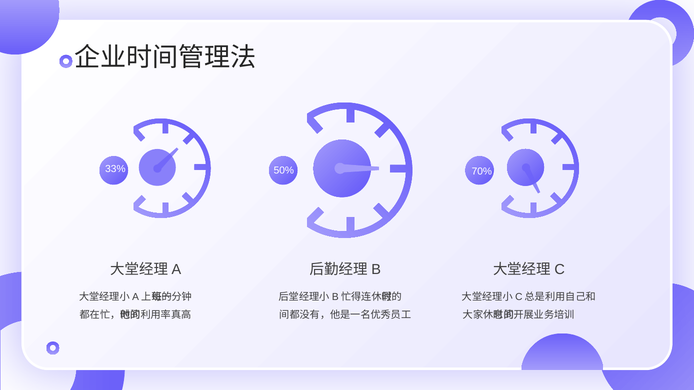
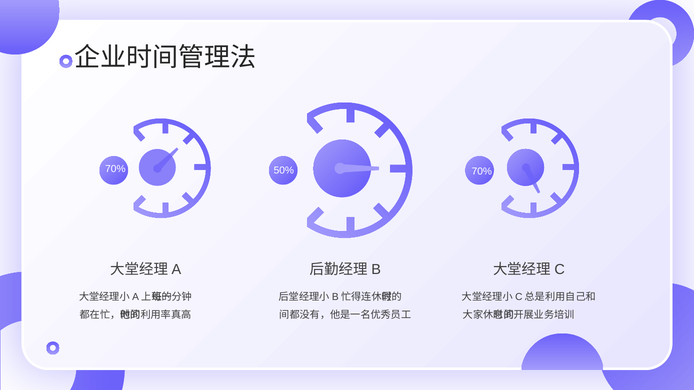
33%: 33% -> 70% (115, 169)
